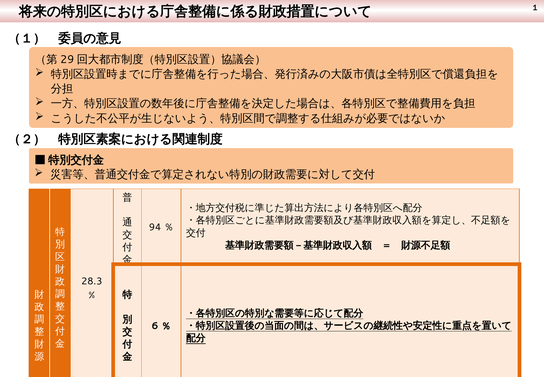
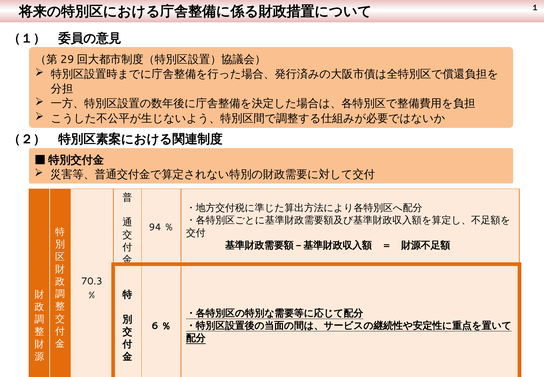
28.3: 28.3 -> 70.3 (92, 281)
